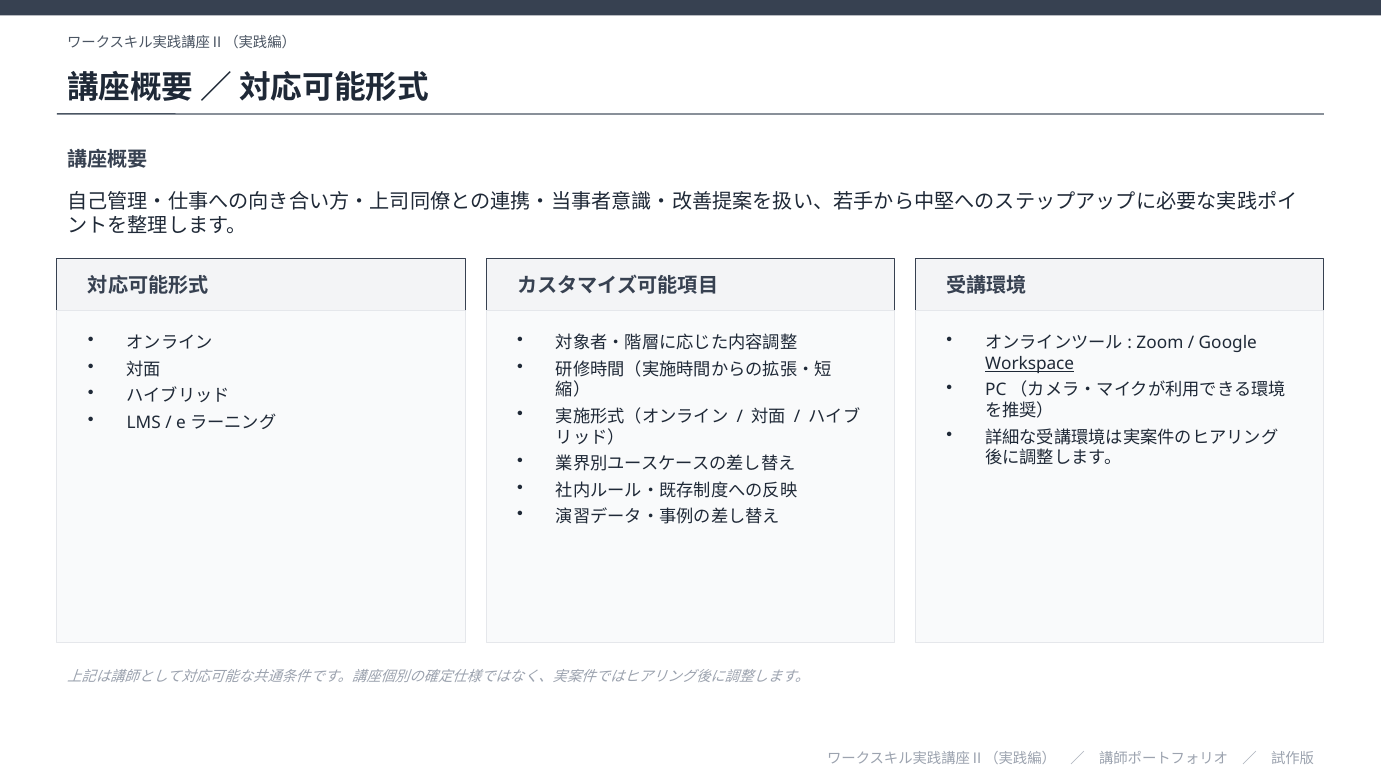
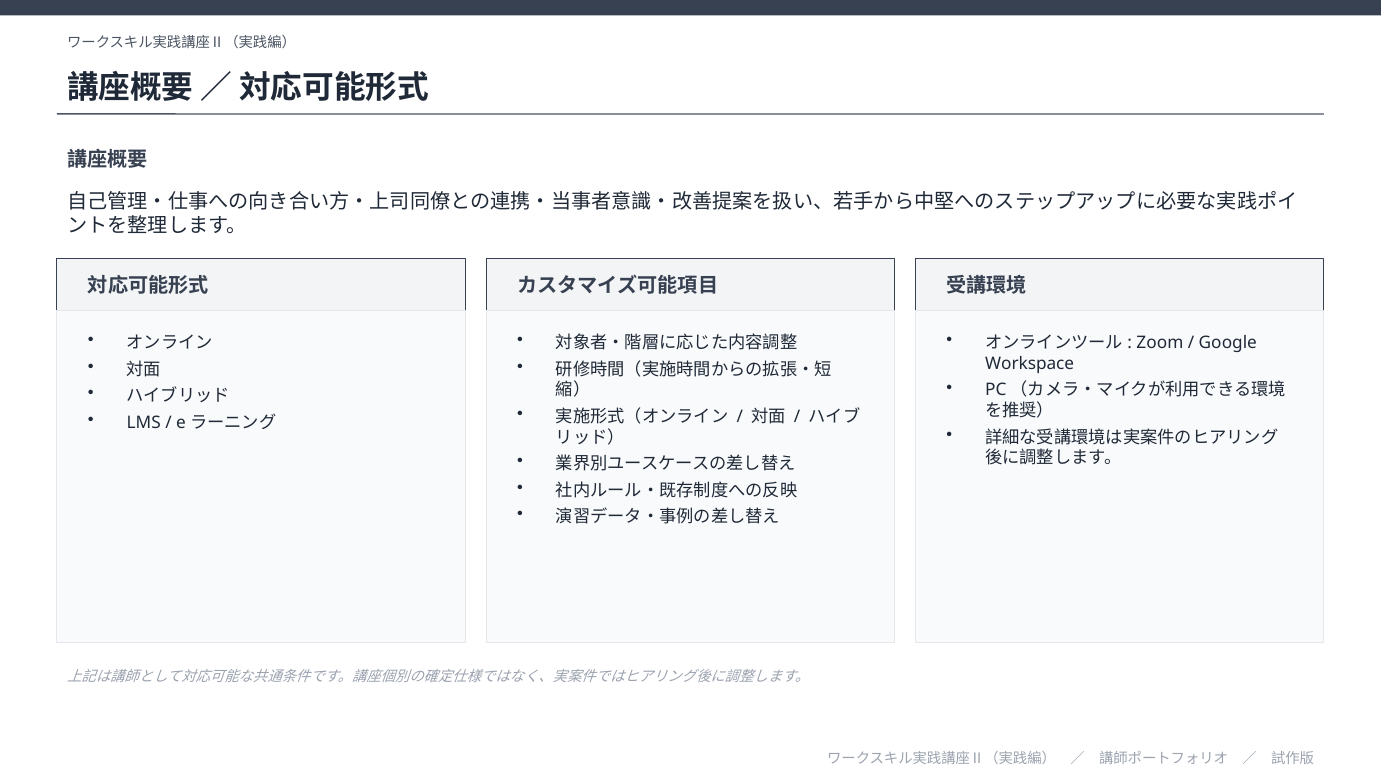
Workspace underline: present -> none (1030, 364)
